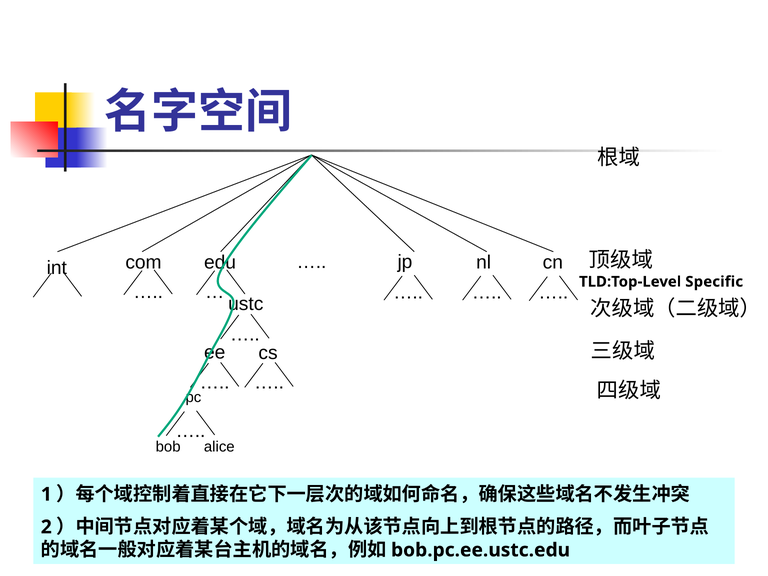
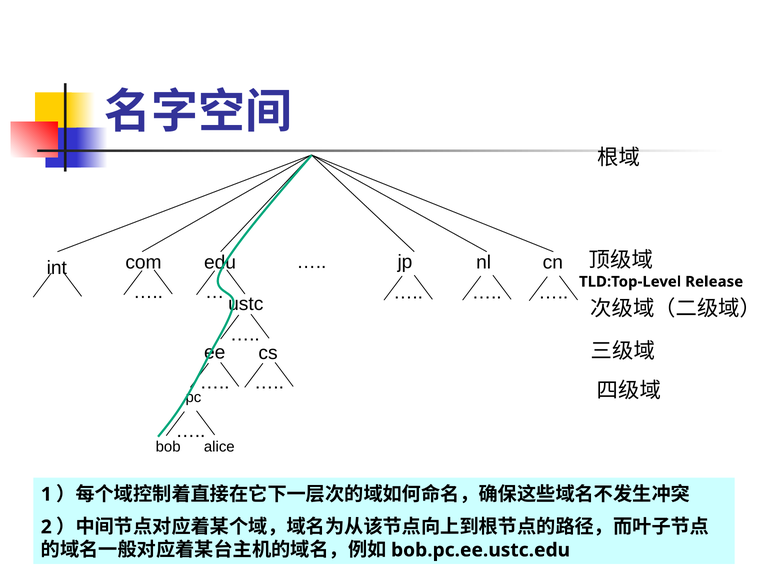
Specific: Specific -> Release (714, 282)
